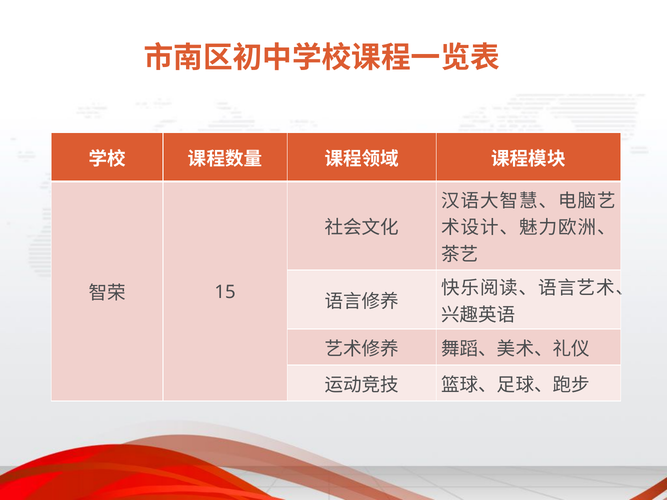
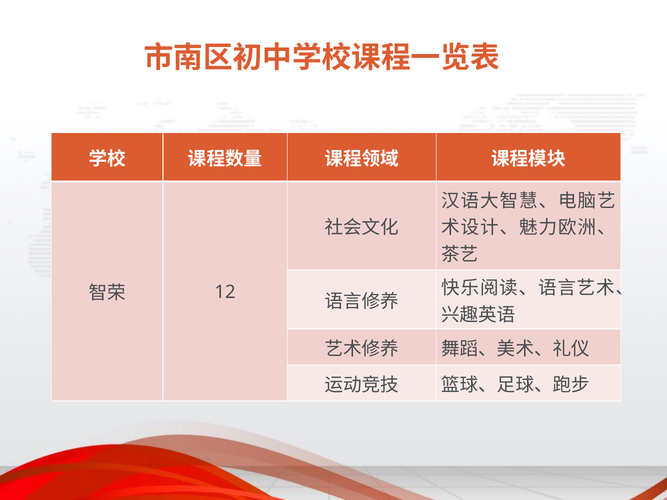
15: 15 -> 12 (225, 292)
